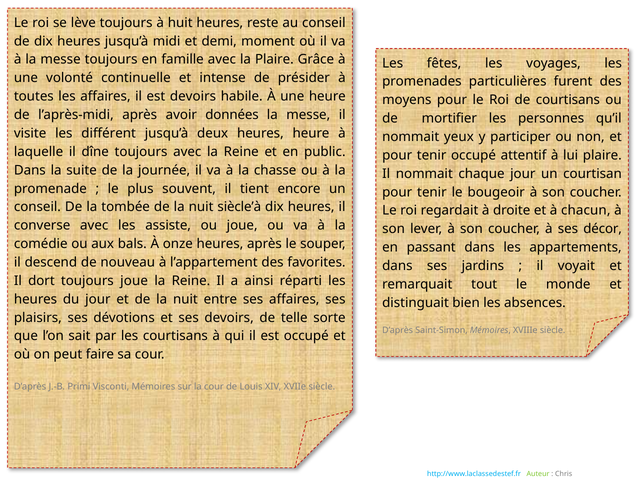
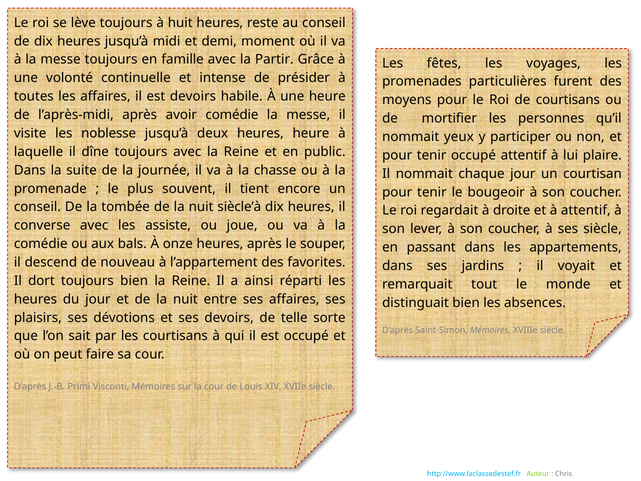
la Plaire: Plaire -> Partir (274, 60)
avoir données: données -> comédie (232, 115)
différent: différent -> noblesse (109, 133)
à chacun: chacun -> attentif (586, 210)
ses décor: décor -> siècle (603, 229)
toujours joue: joue -> bien (134, 281)
